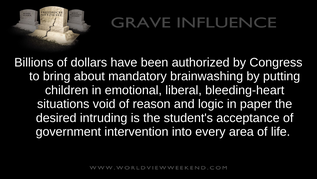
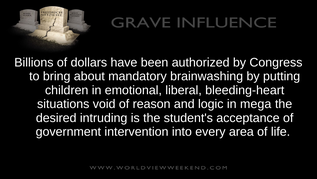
paper: paper -> mega (256, 104)
